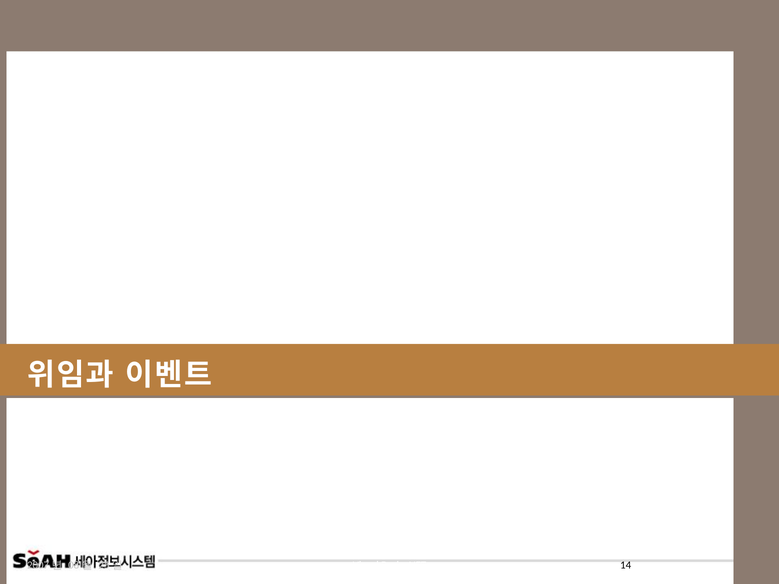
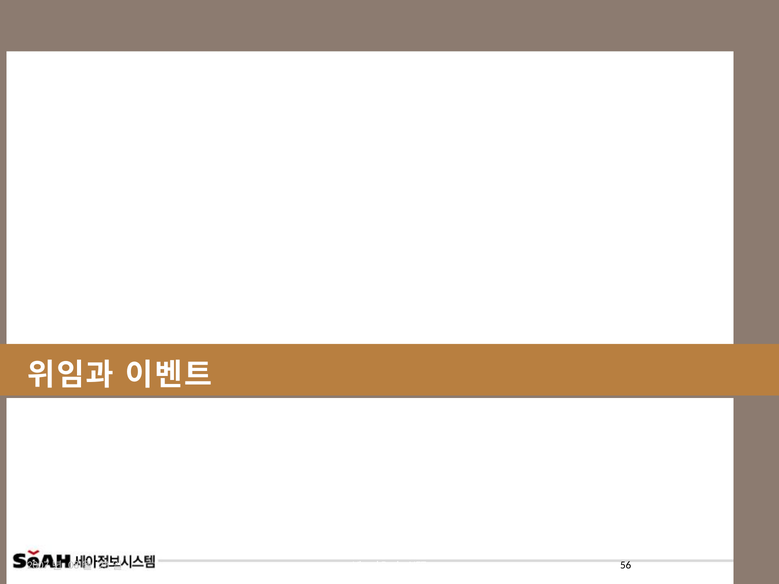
14: 14 -> 56 (626, 565)
